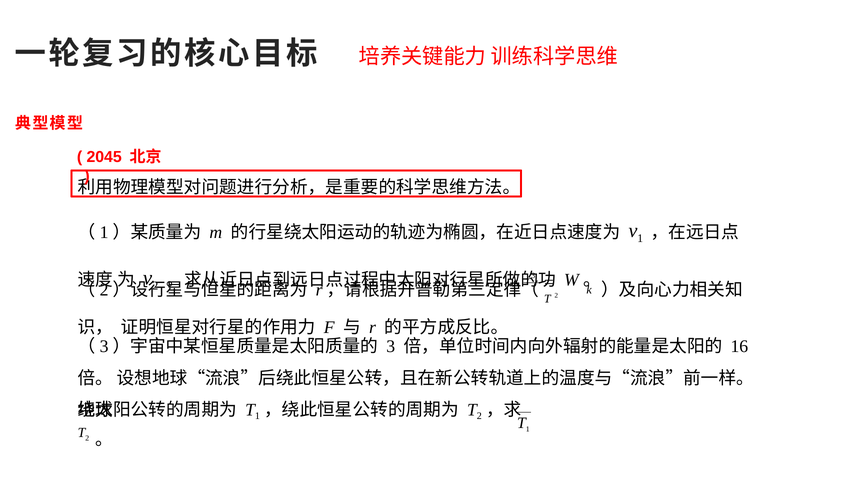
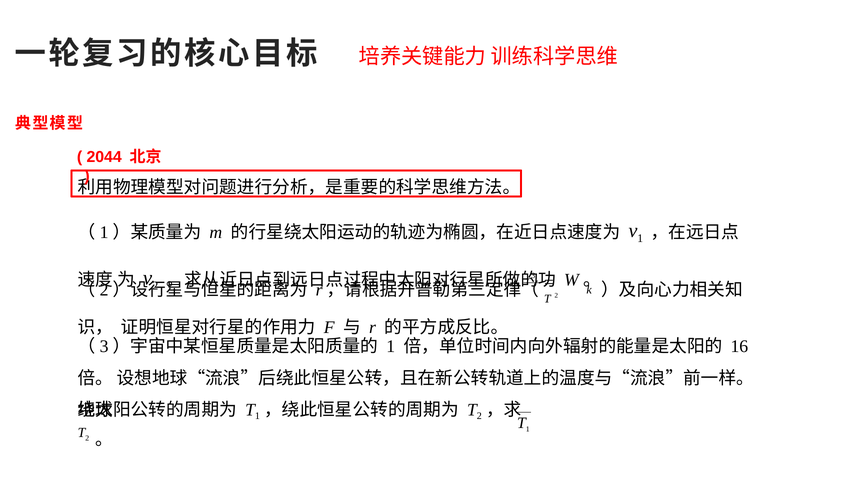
2045: 2045 -> 2044 (104, 157)
3: 3 -> 1 (391, 346)
